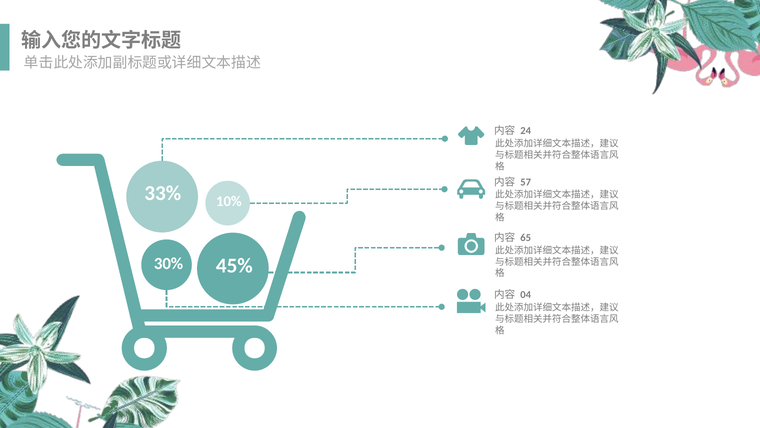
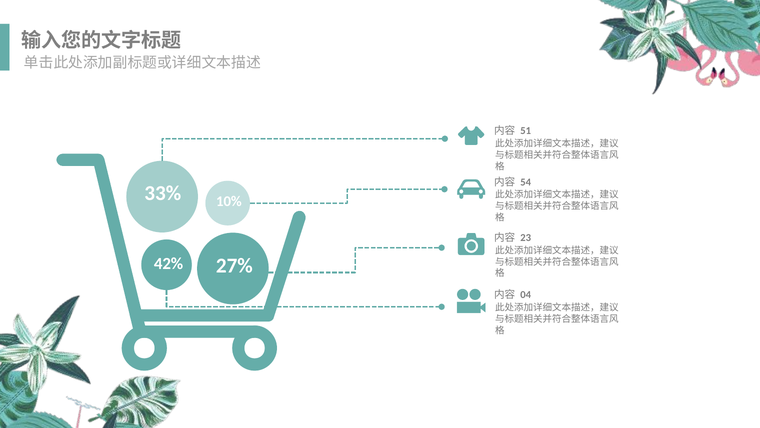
24: 24 -> 51 (526, 131)
57: 57 -> 54 (526, 182)
65: 65 -> 23 (526, 237)
30%: 30% -> 42% (169, 264)
45%: 45% -> 27% (234, 266)
